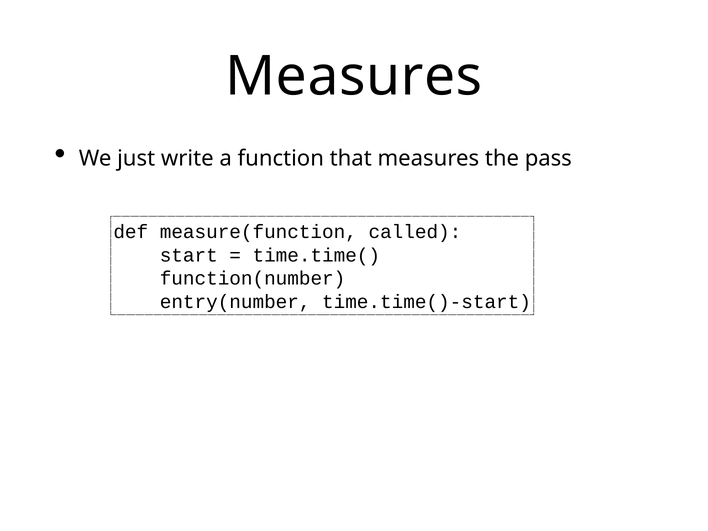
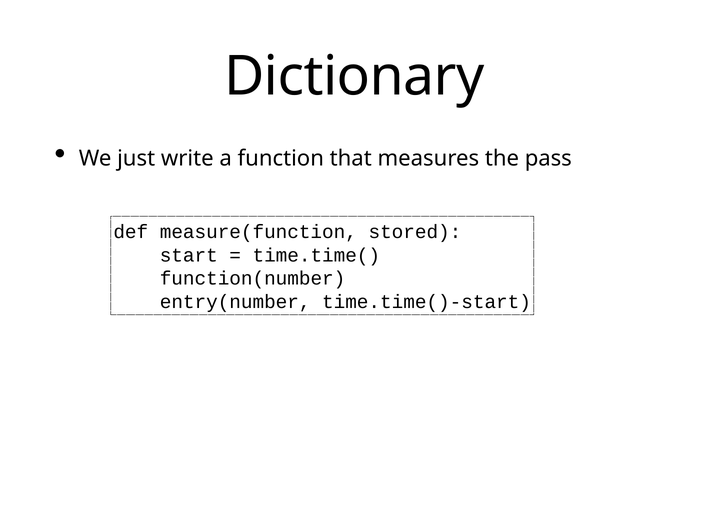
Measures: Measures -> Dictionary (354, 76)
called: called -> stored (415, 232)
